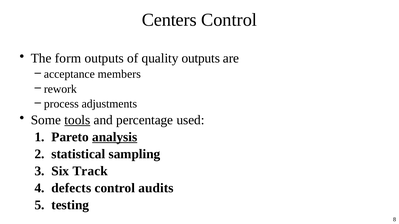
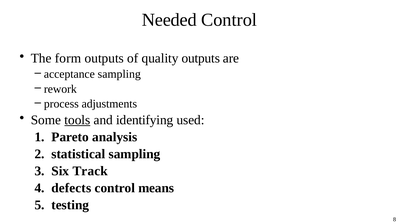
Centers: Centers -> Needed (169, 20)
acceptance members: members -> sampling (119, 74)
percentage: percentage -> identifying (145, 120)
analysis underline: present -> none (115, 137)
audits: audits -> means (156, 188)
